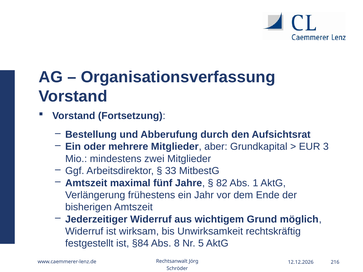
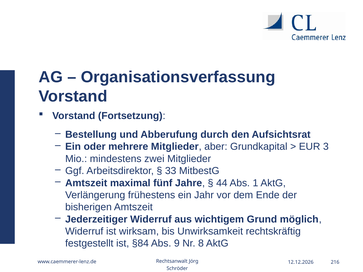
82: 82 -> 44 (222, 183)
8: 8 -> 9 (177, 244)
5: 5 -> 8 (201, 244)
